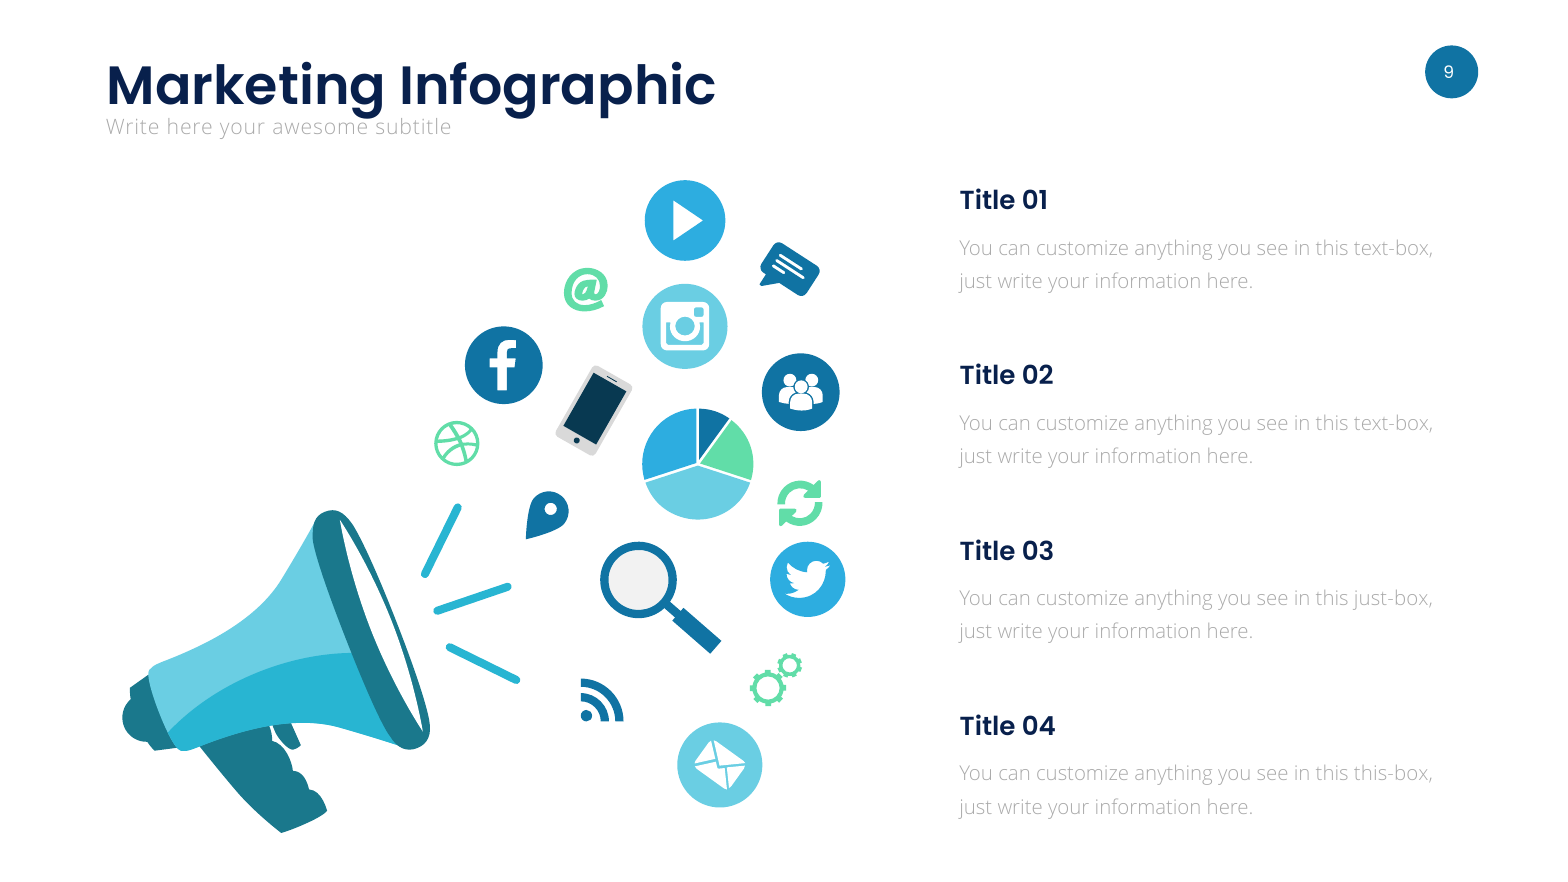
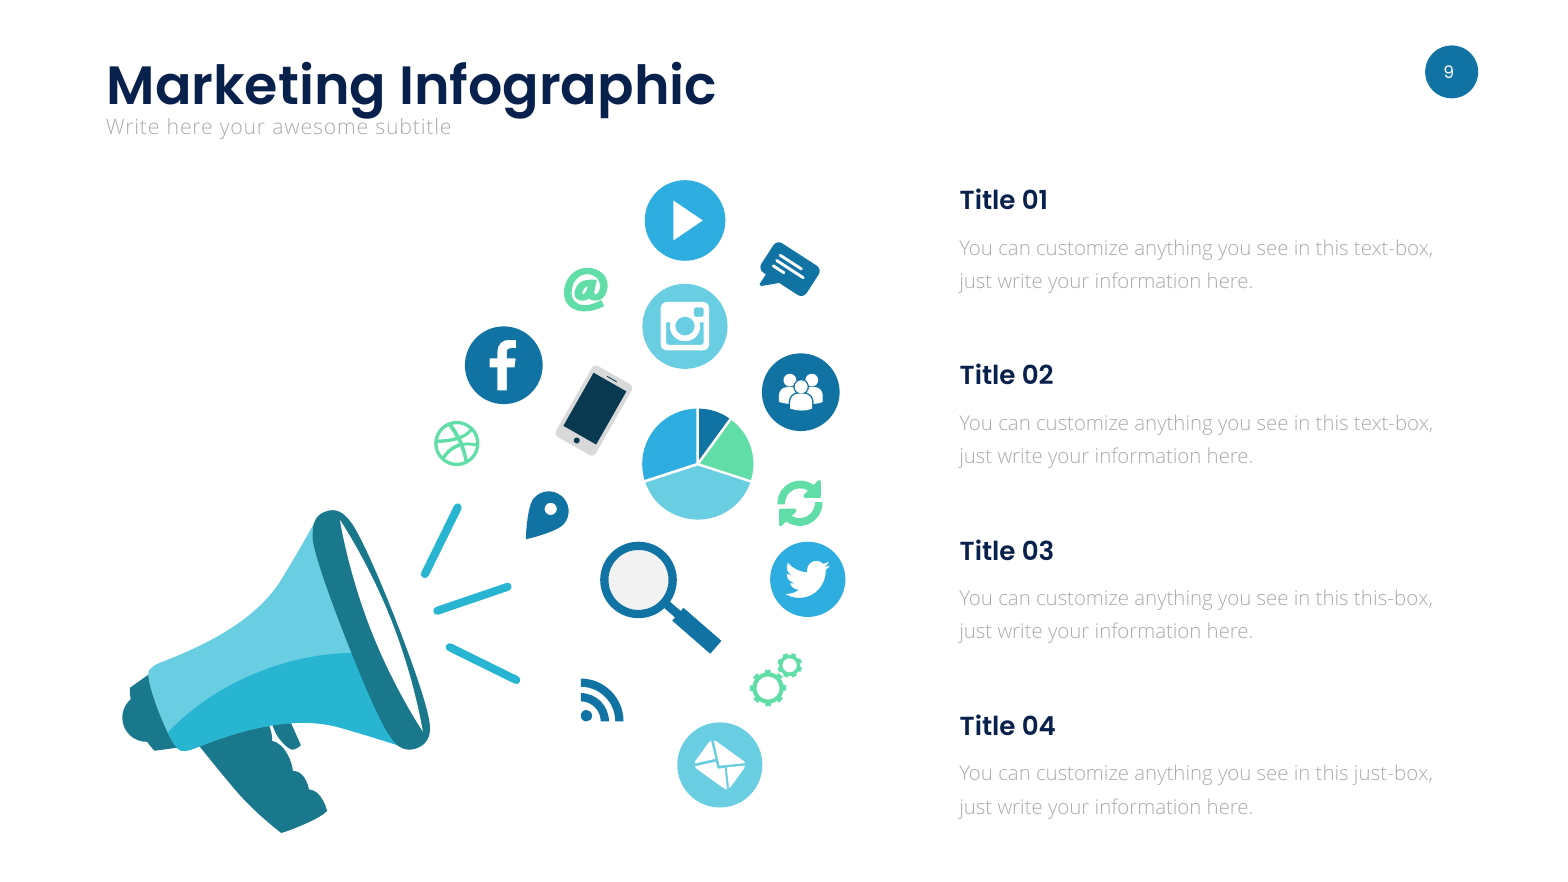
just-box: just-box -> this-box (1394, 599)
this-box: this-box -> just-box (1394, 774)
